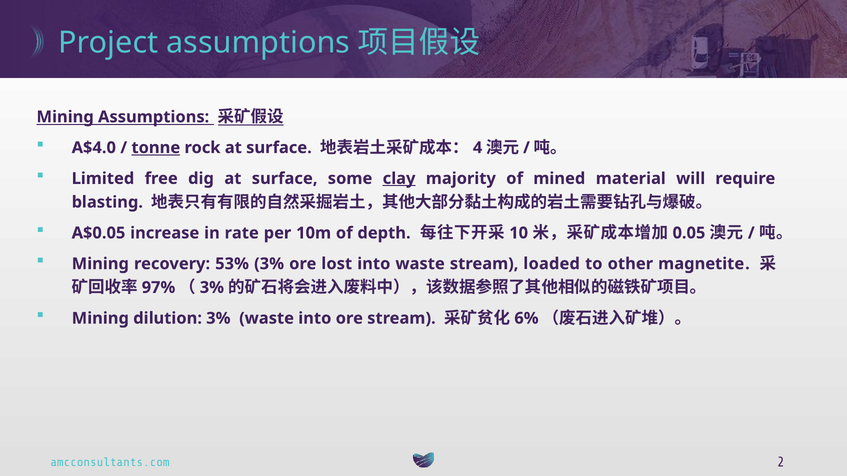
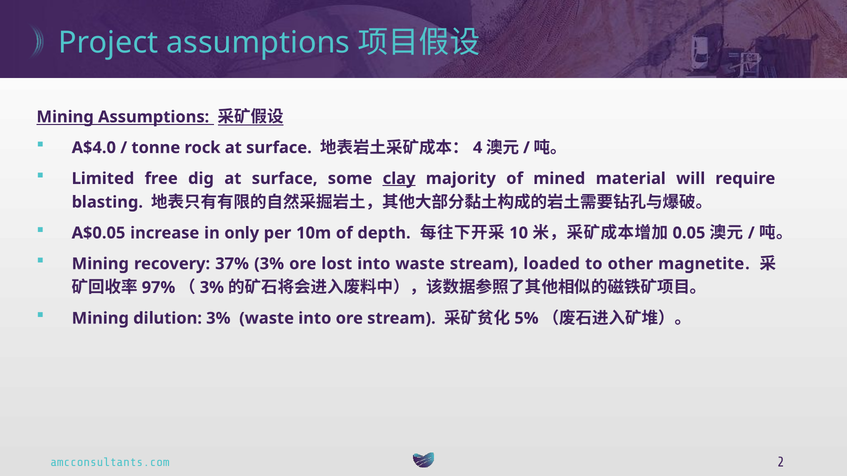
tonne underline: present -> none (156, 148)
rate: rate -> only (242, 233)
53%: 53% -> 37% (232, 264)
6%: 6% -> 5% (526, 319)
